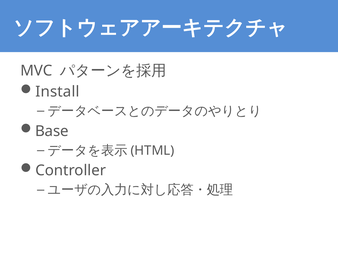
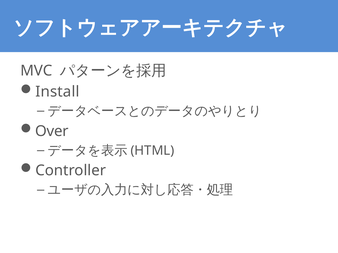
Base: Base -> Over (52, 131)
